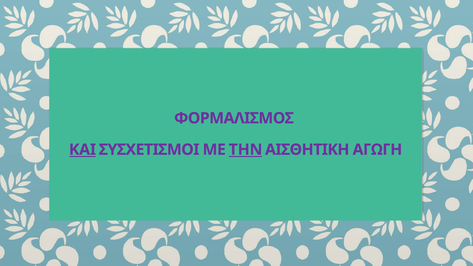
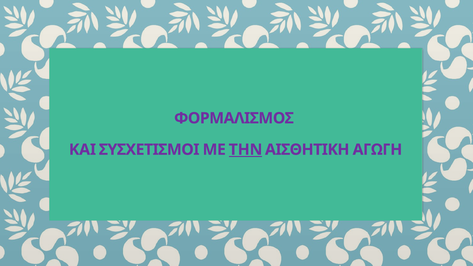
ΚΑΙ underline: present -> none (83, 150)
